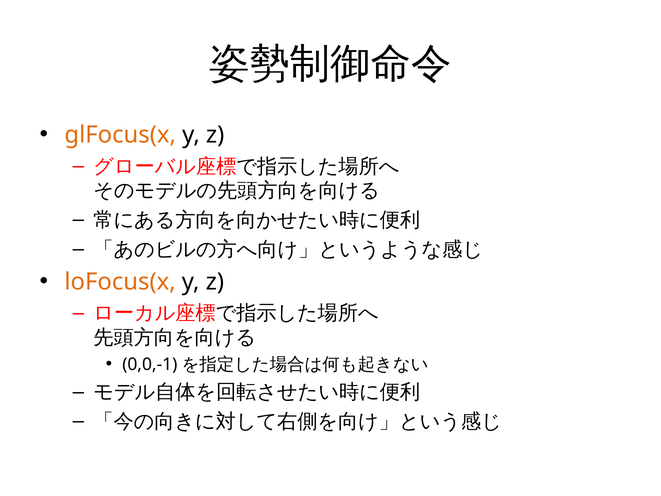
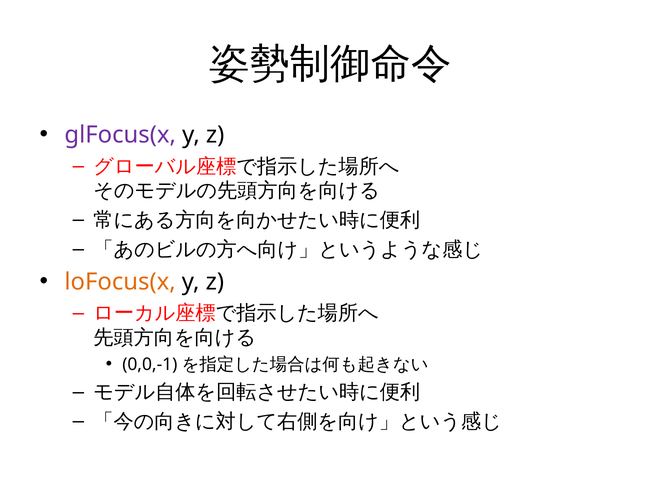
glFocus(x colour: orange -> purple (120, 135)
